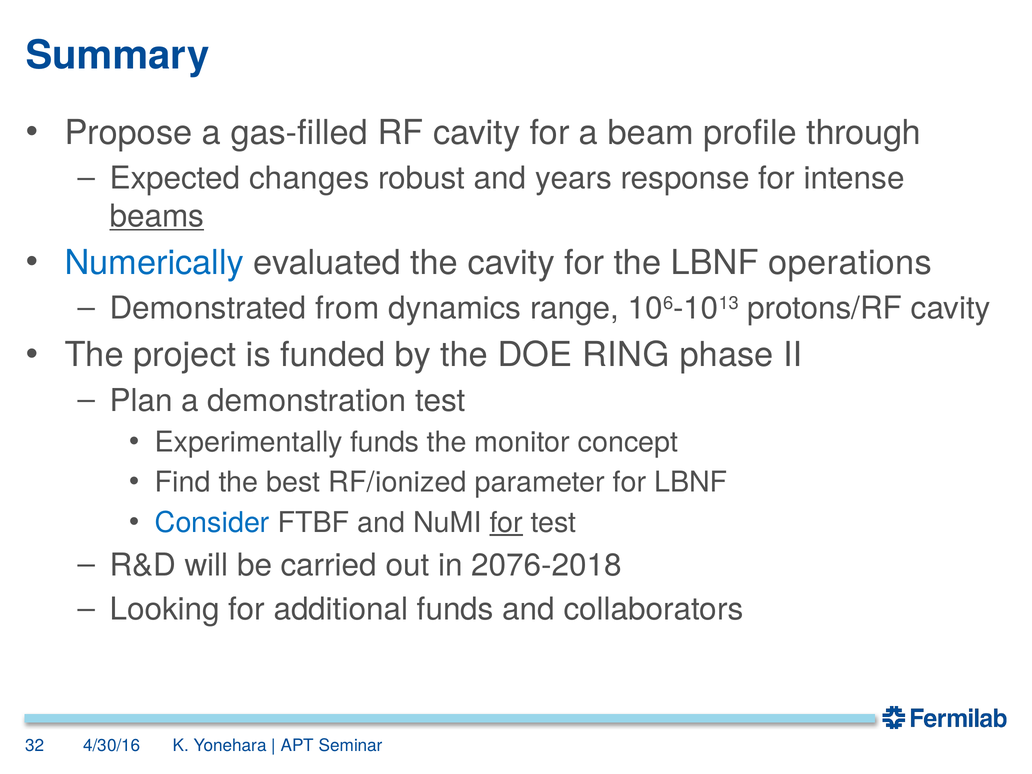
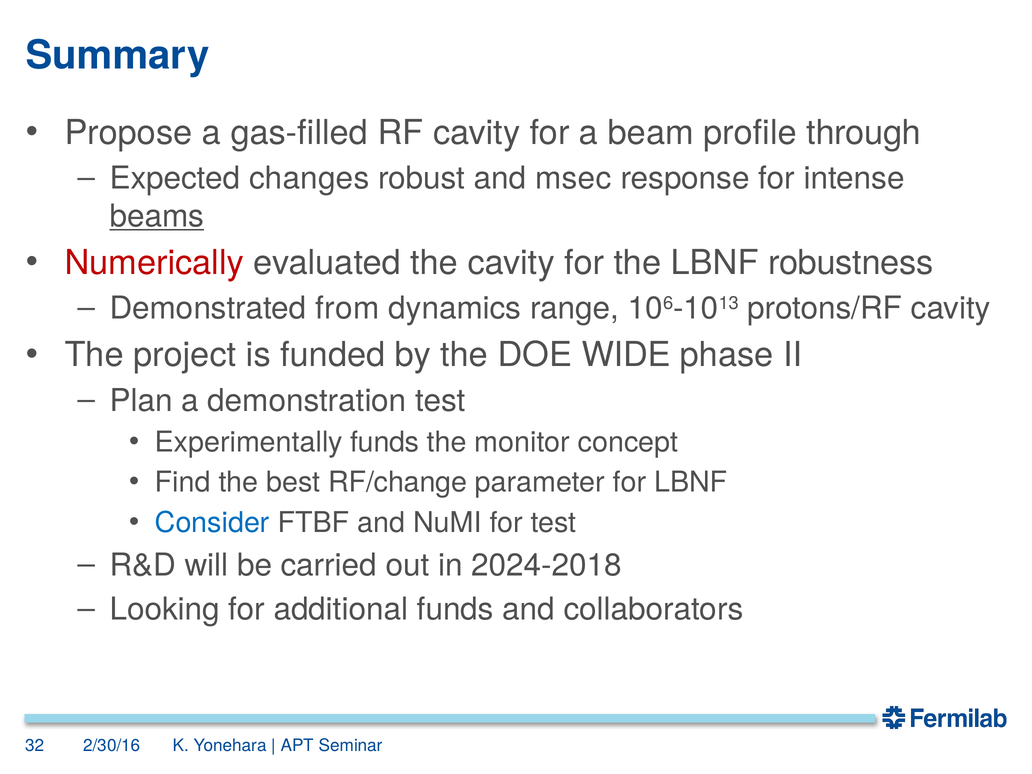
years: years -> msec (573, 178)
Numerically colour: blue -> red (154, 263)
operations: operations -> robustness (851, 263)
RING: RING -> WIDE (626, 355)
RF/ionized: RF/ionized -> RF/change (398, 483)
for underline: present -> none (506, 523)
2076-2018: 2076-2018 -> 2024-2018 (547, 565)
4/30/16: 4/30/16 -> 2/30/16 (112, 746)
